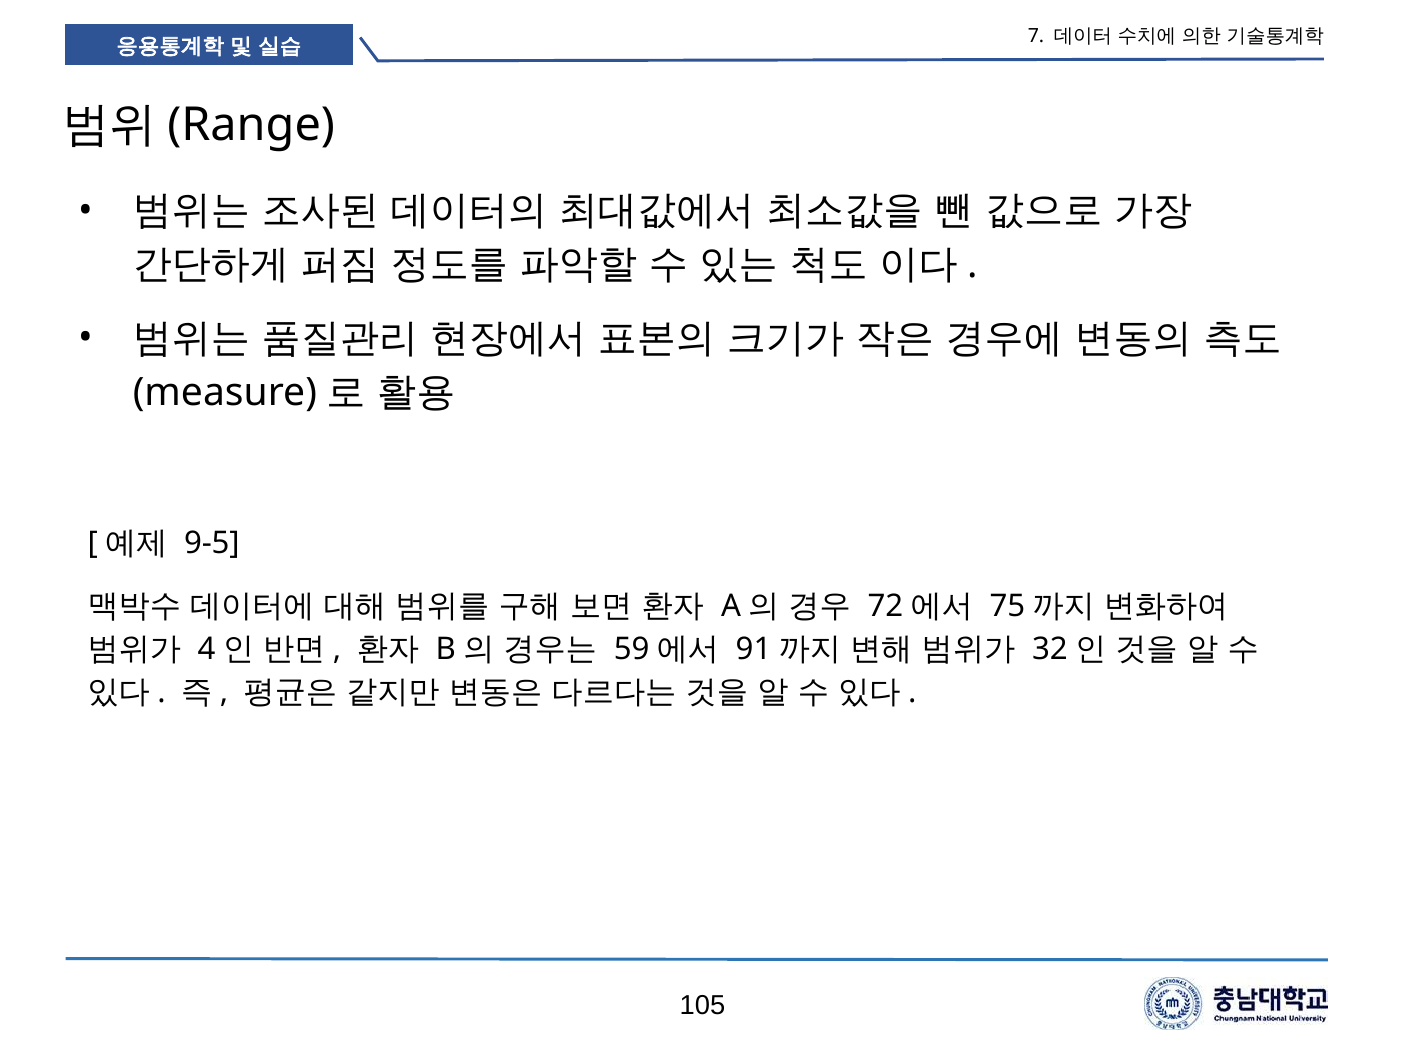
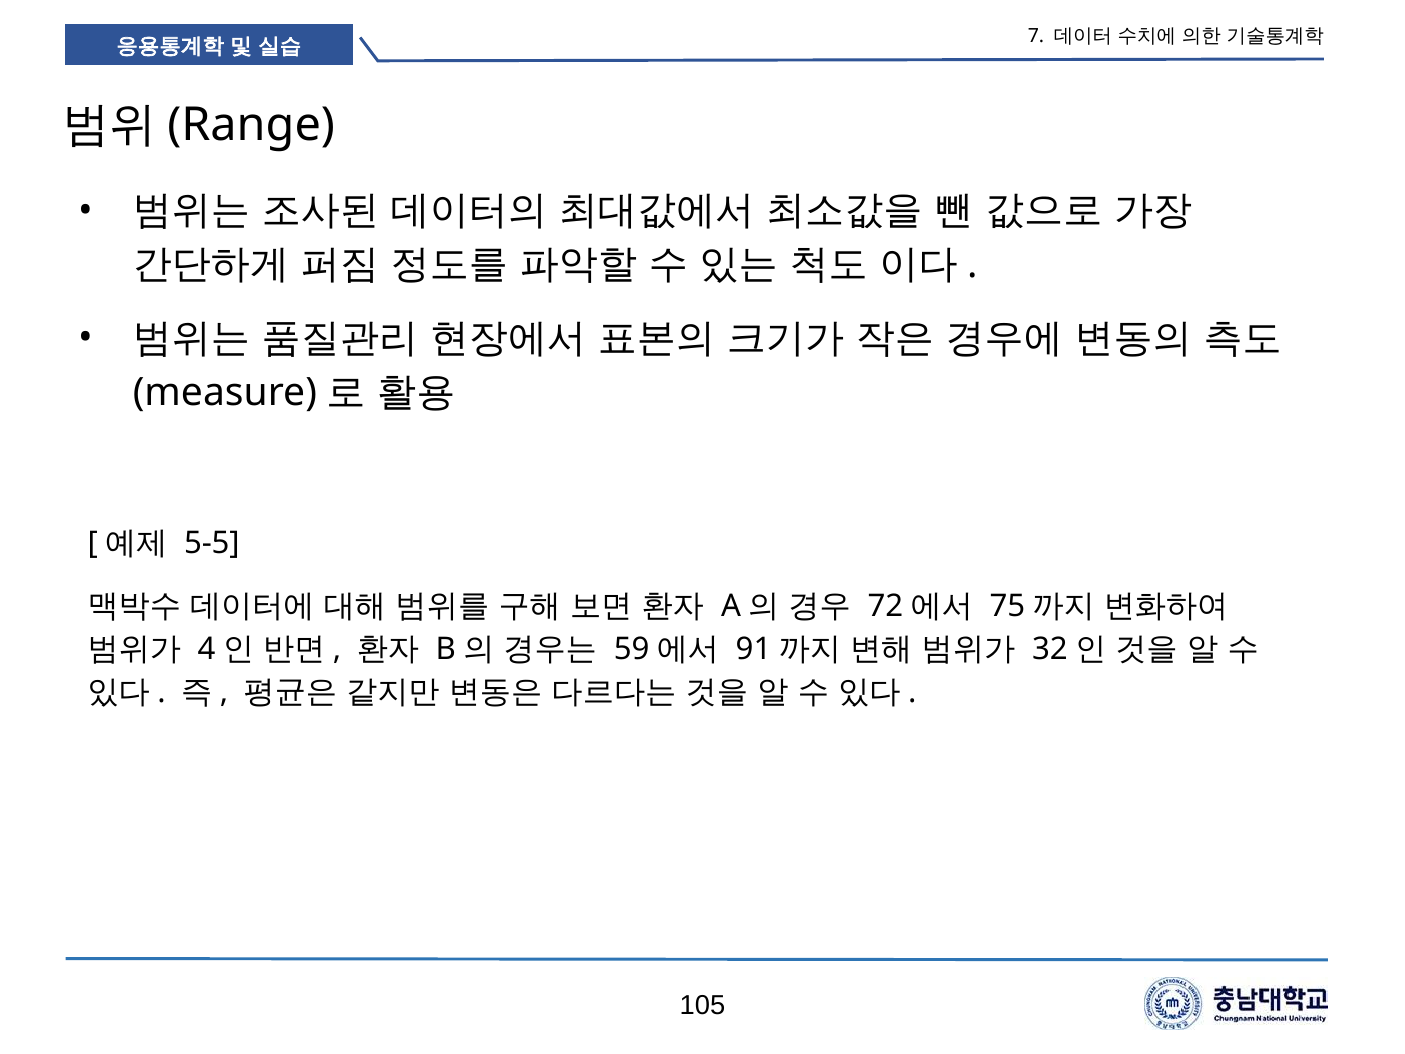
9-5: 9-5 -> 5-5 (212, 544)
